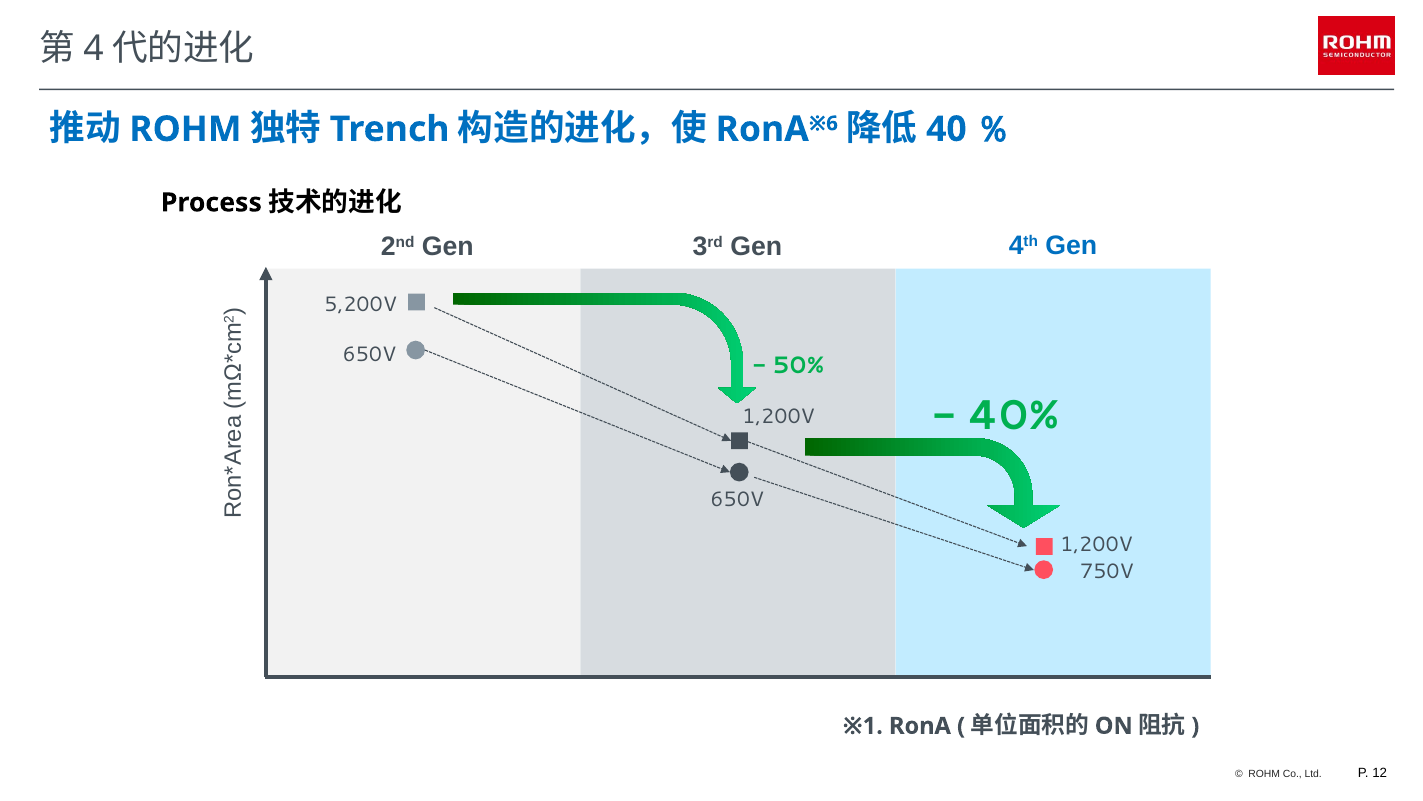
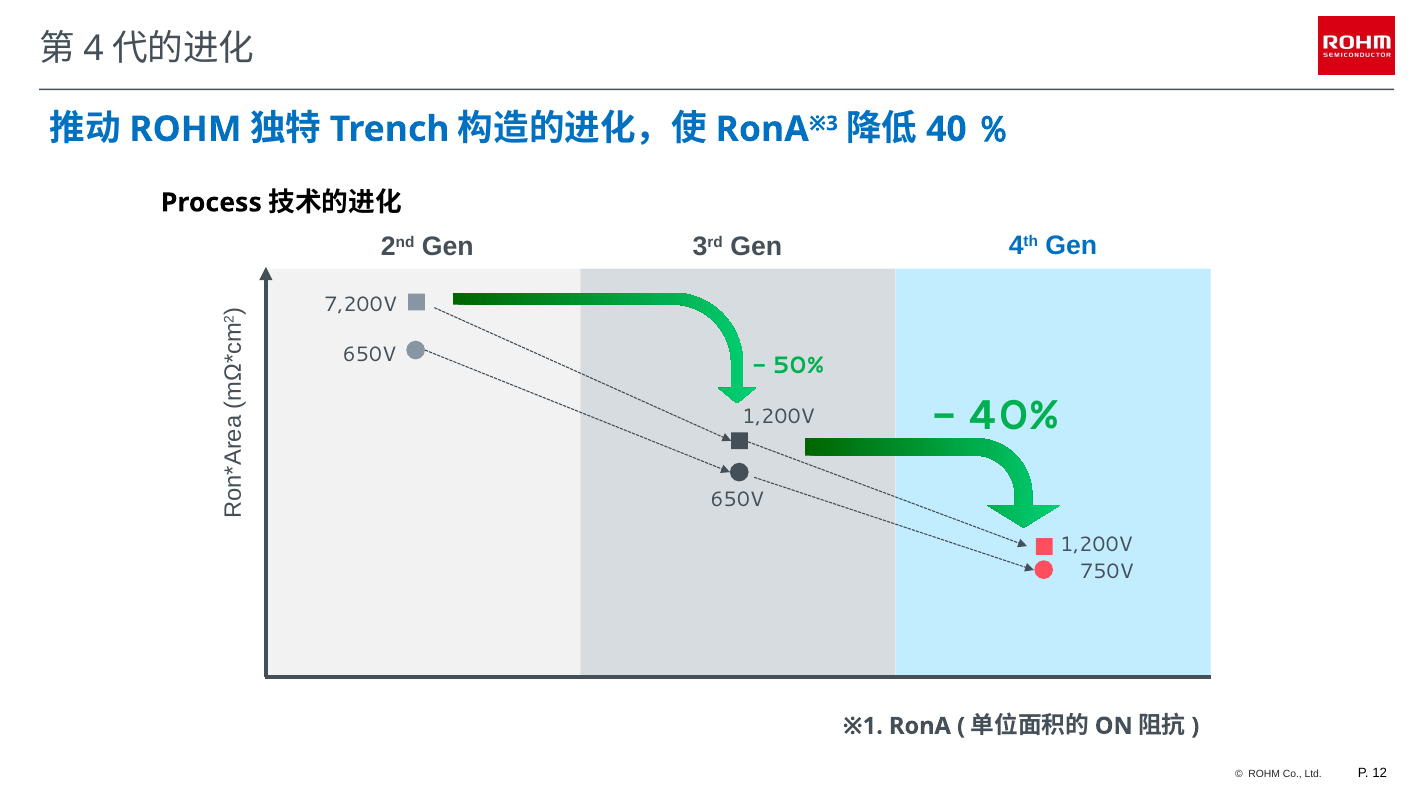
※6: ※6 -> ※3 (823, 123)
5,200V: 5,200V -> 7,200V (361, 304)
